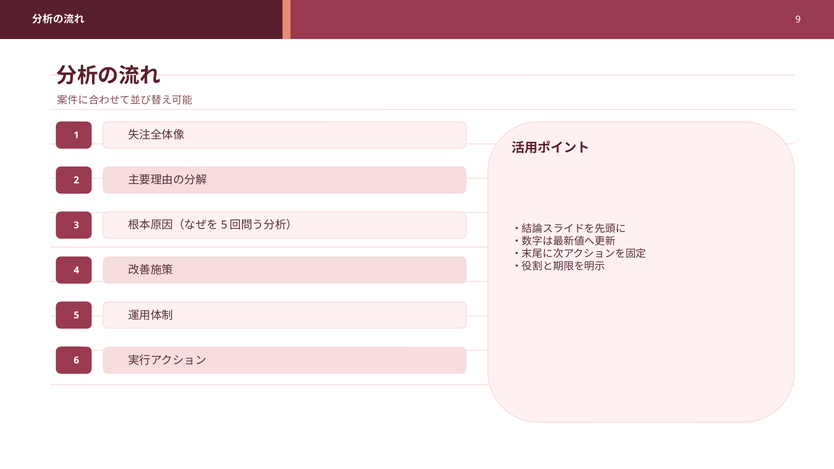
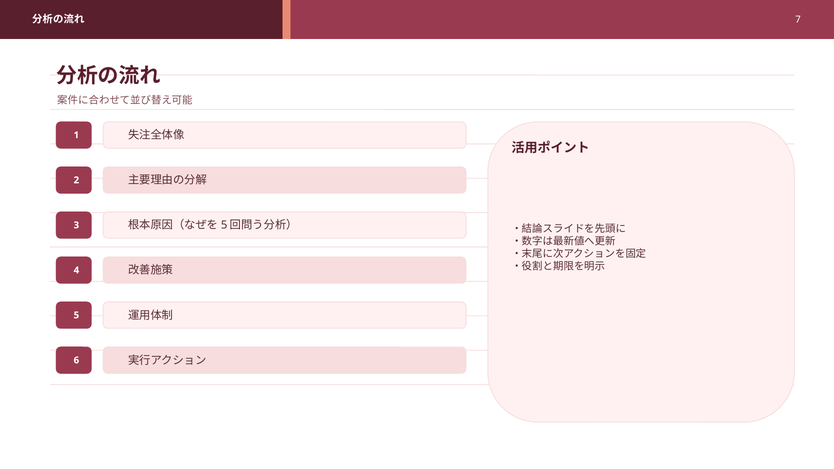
9: 9 -> 7 (798, 19)
